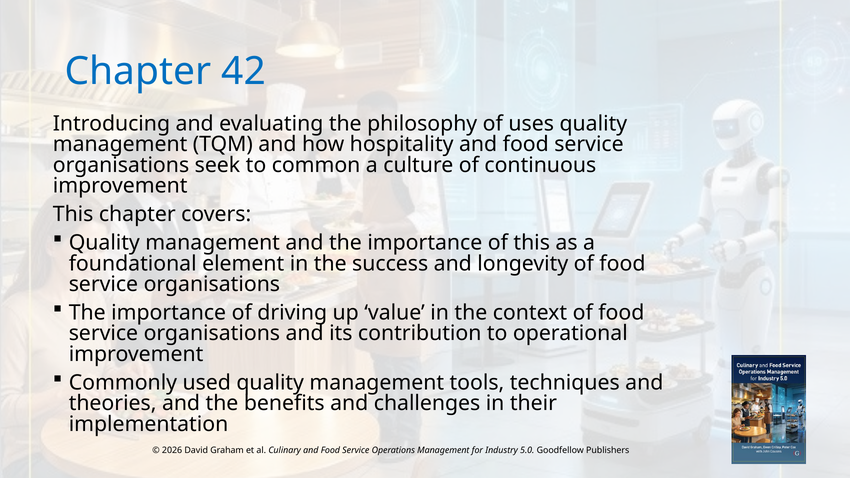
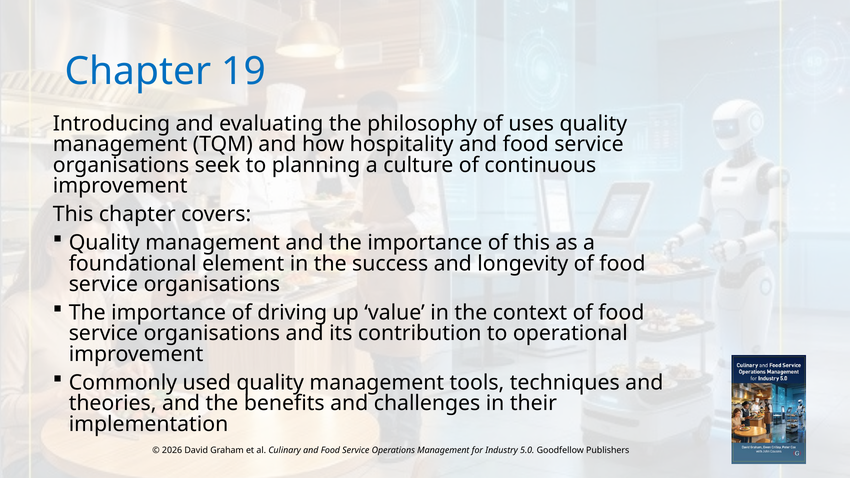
42: 42 -> 19 (244, 71)
common: common -> planning (316, 165)
